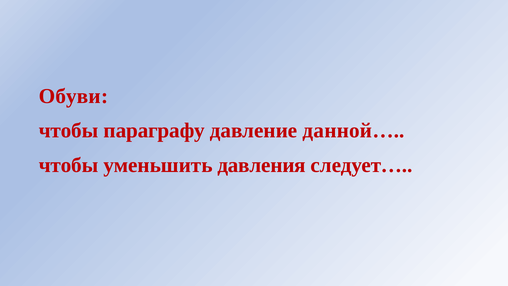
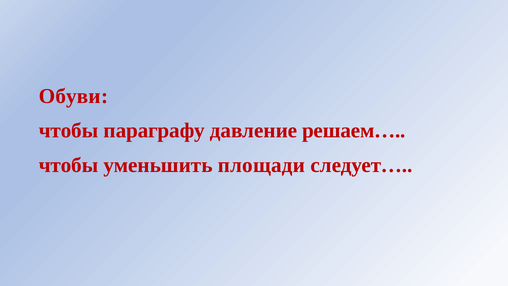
данной…: данной… -> решаем… (354, 130)
давления: давления -> площади (261, 165)
